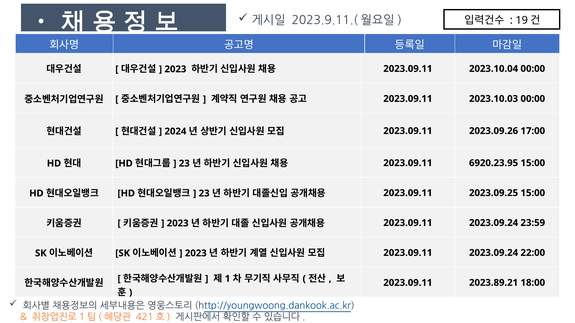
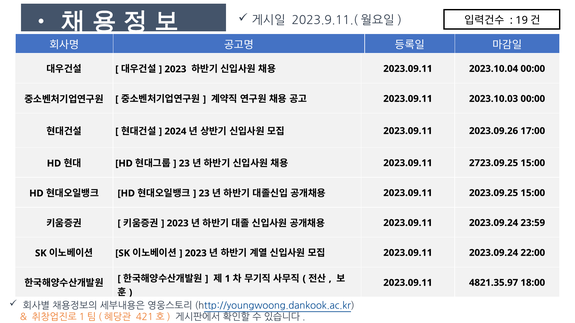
6920.23.95: 6920.23.95 -> 2723.09.25 (494, 163)
2023.89.21: 2023.89.21 -> 4821.35.97 (494, 283)
